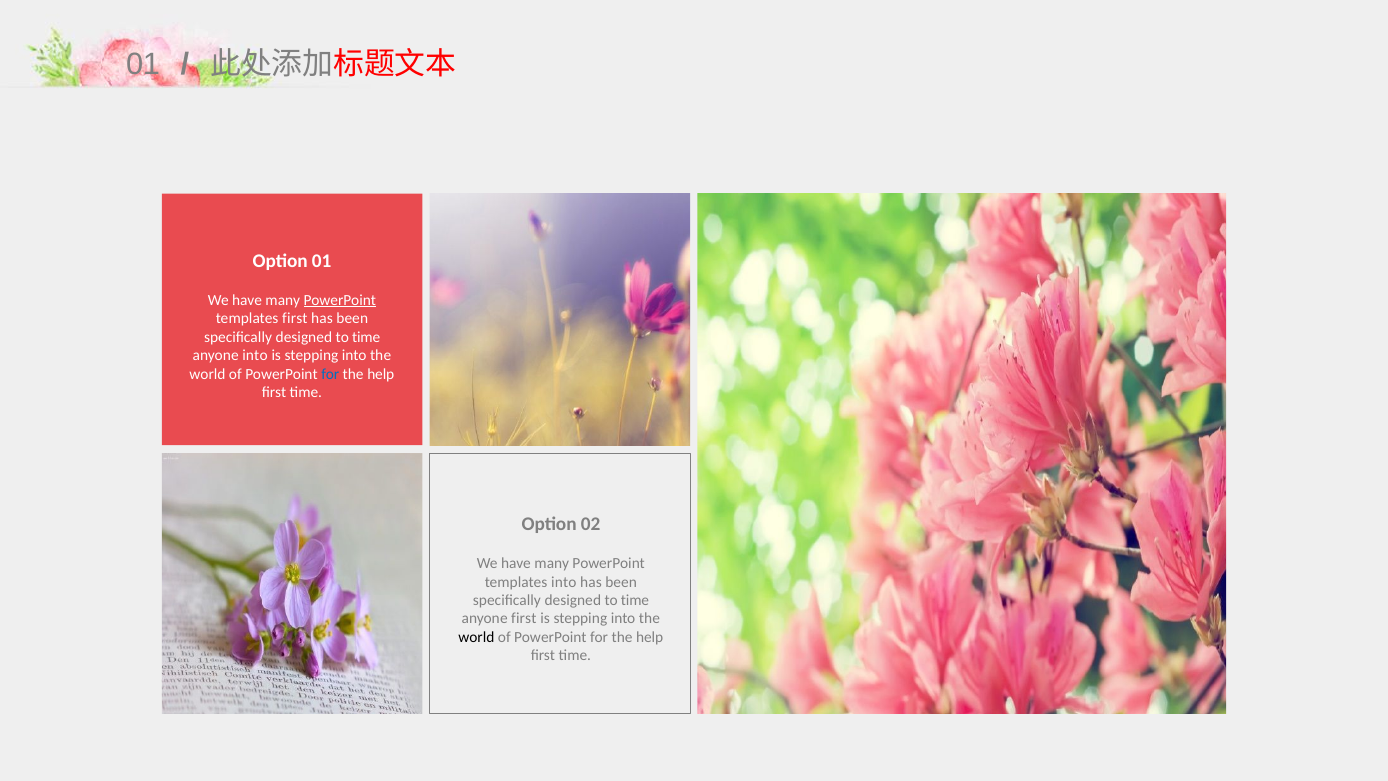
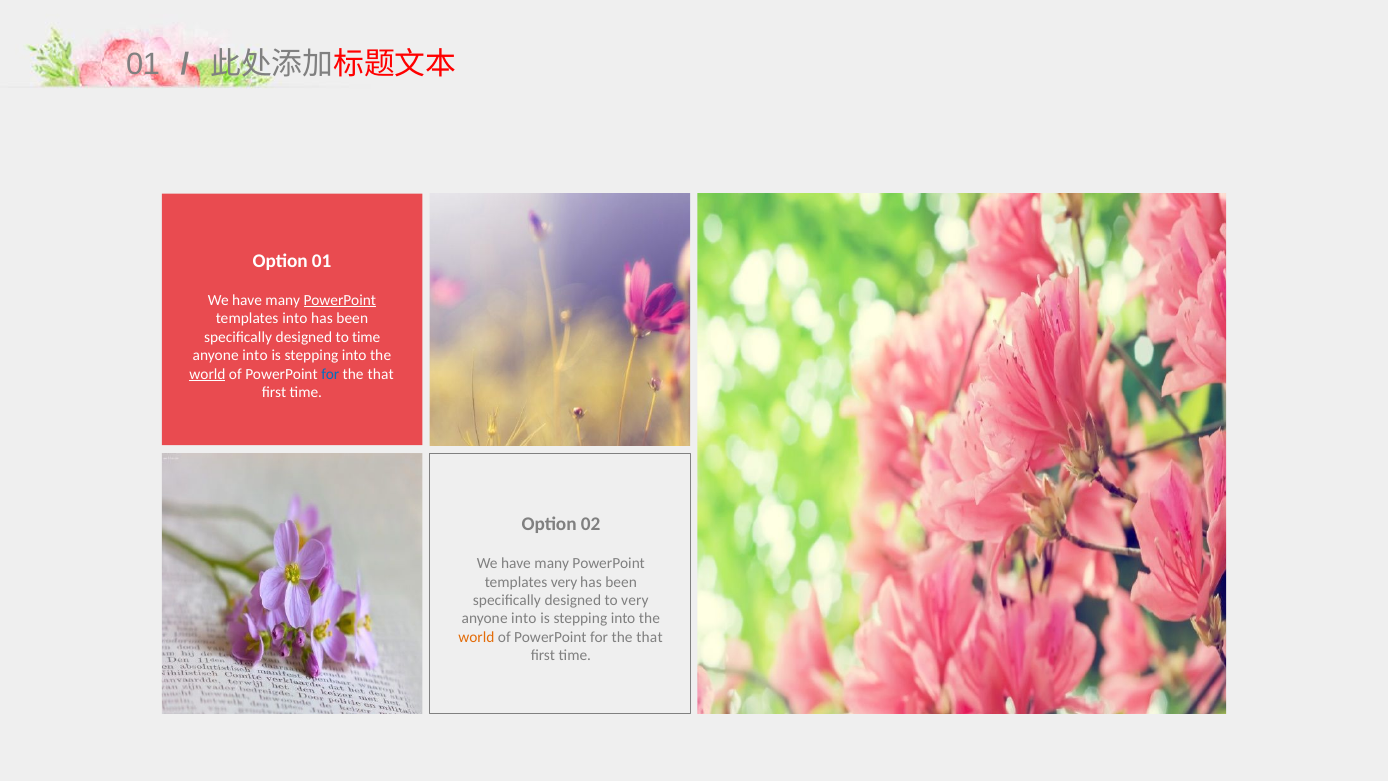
templates first: first -> into (295, 319)
world underline: none -> present (207, 374)
help: help -> that (381, 374)
templates into: into -> very (564, 582)
time: time -> very (635, 600)
first: first -> into (524, 619)
world colour: black -> orange (476, 637)
help: help -> that (650, 637)
